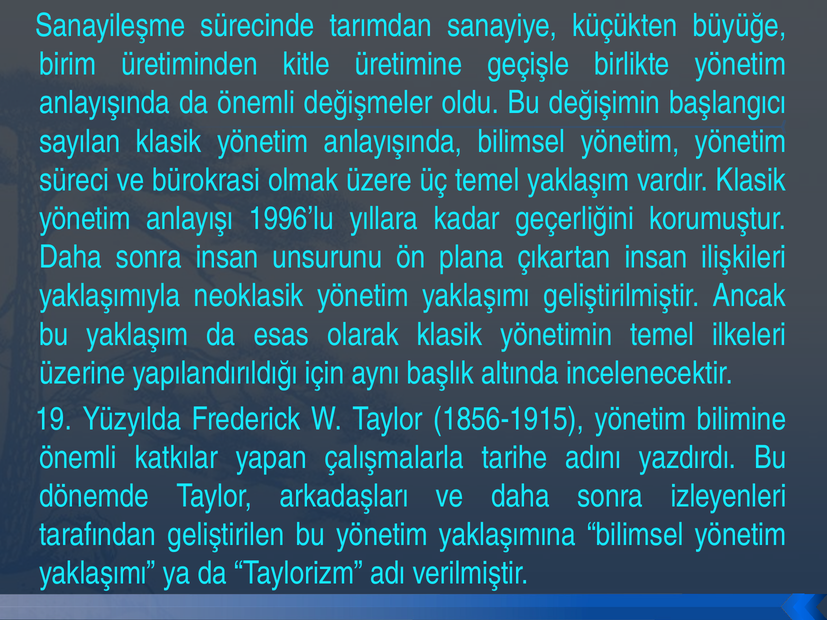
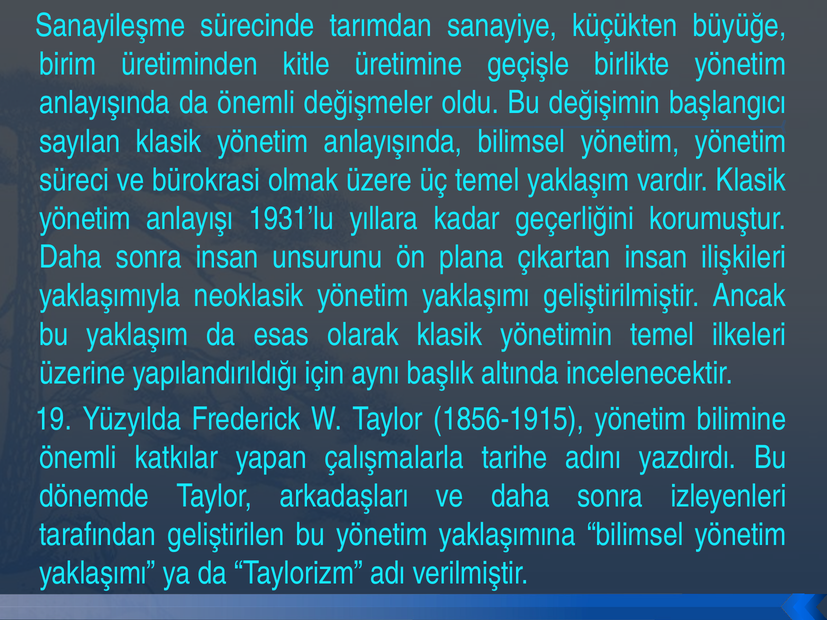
1996’lu: 1996’lu -> 1931’lu (291, 219)
